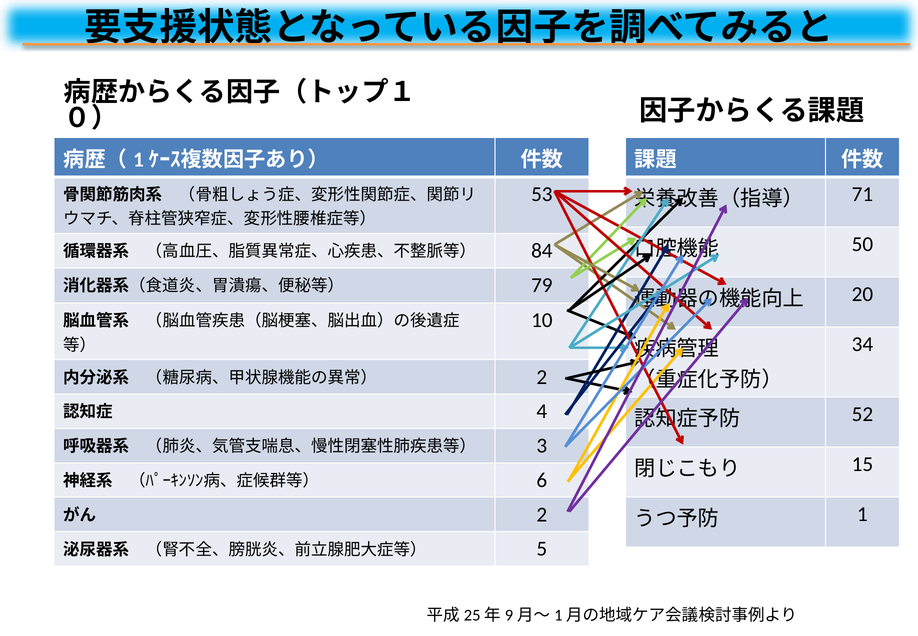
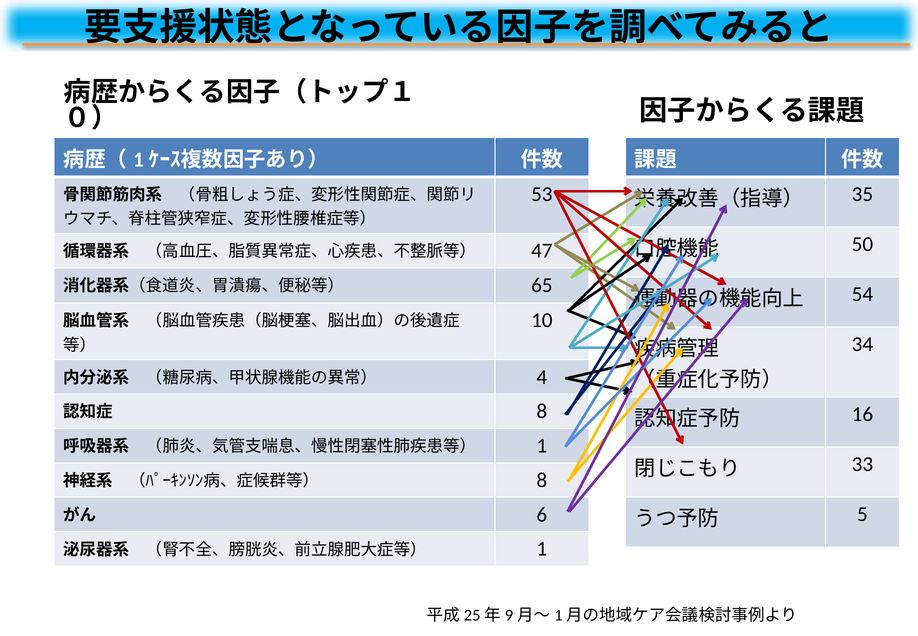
71: 71 -> 35 (862, 194)
84: 84 -> 47 (542, 251)
79: 79 -> 65 (542, 285)
20: 20 -> 54 (862, 294)
2: 2 -> 4 (542, 377)
4: 4 -> 8 (542, 411)
52: 52 -> 16 (862, 414)
3: 3 -> 1 (542, 445)
15: 15 -> 33 (862, 464)
6: 6 -> 8 (542, 480)
2: 2 -> 6 (542, 514)
1: 1 -> 5 (862, 514)
5: 5 -> 1 (542, 549)
